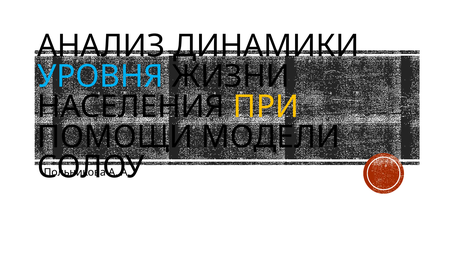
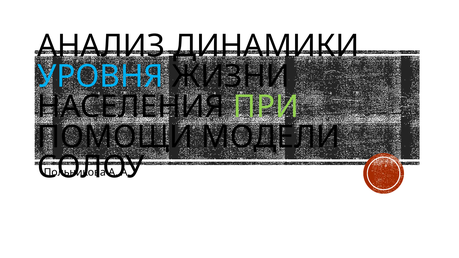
ПРИ colour: yellow -> light green (266, 107)
